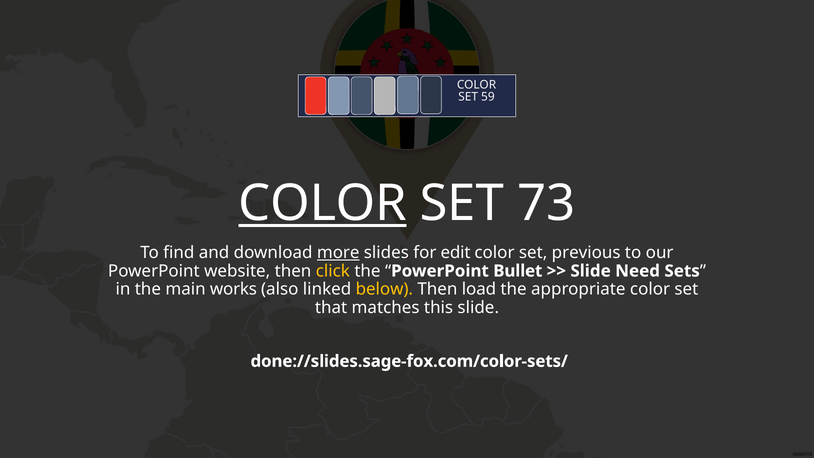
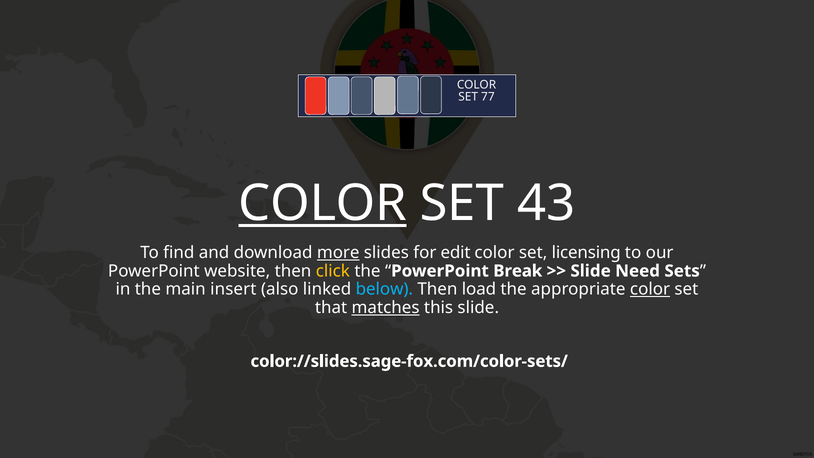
59: 59 -> 77 (488, 97)
73: 73 -> 43 (546, 203)
previous: previous -> licensing (586, 253)
Bullet: Bullet -> Break (518, 271)
works: works -> insert (233, 289)
below colour: yellow -> light blue (384, 289)
color underline: none -> present (650, 289)
matches underline: none -> present (386, 308)
done://slides.sage-fox.com/color-sets/: done://slides.sage-fox.com/color-sets/ -> color://slides.sage-fox.com/color-sets/ (409, 361)
